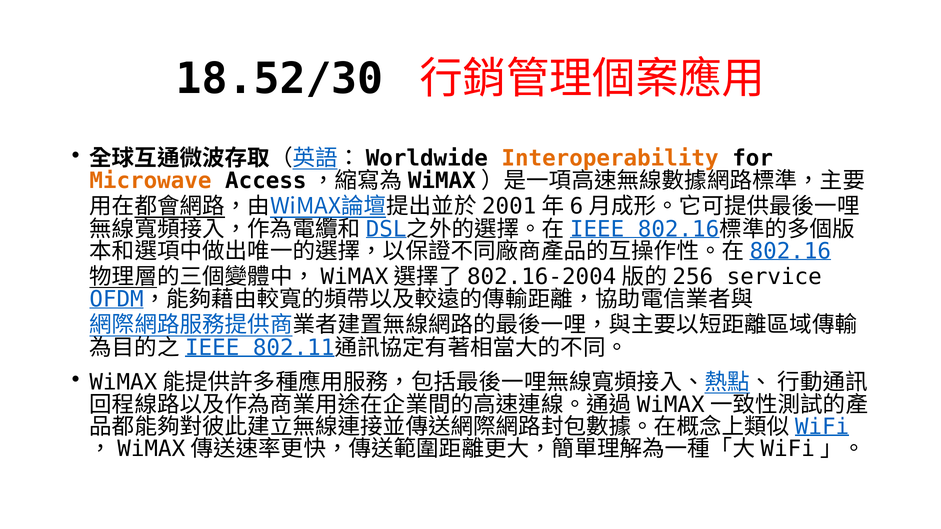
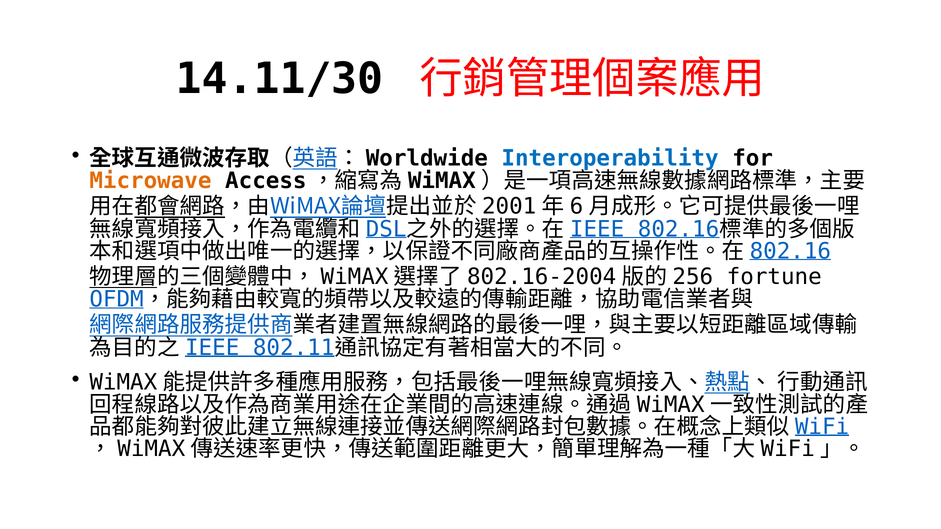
18.52/30: 18.52/30 -> 14.11/30 (280, 79)
Interoperability colour: orange -> blue (610, 158)
service: service -> fortune (774, 277)
